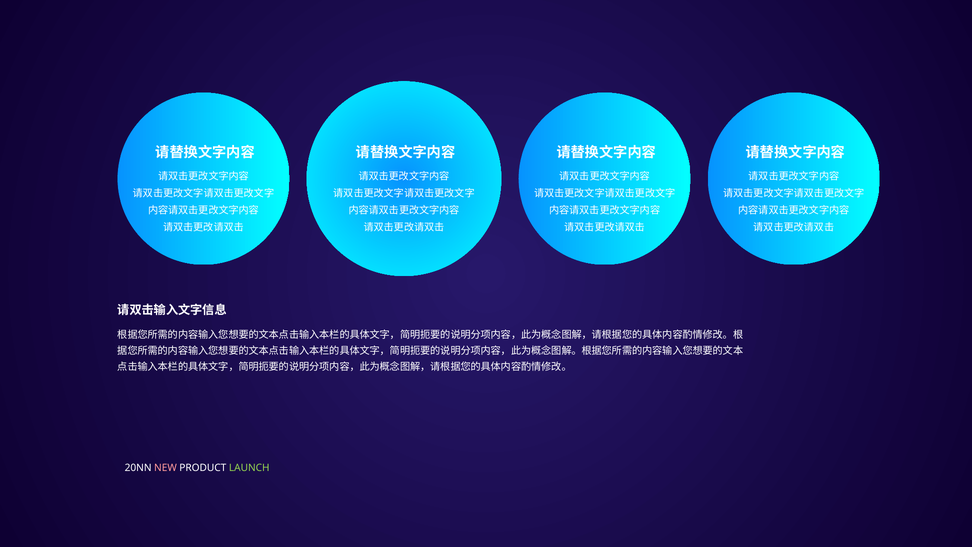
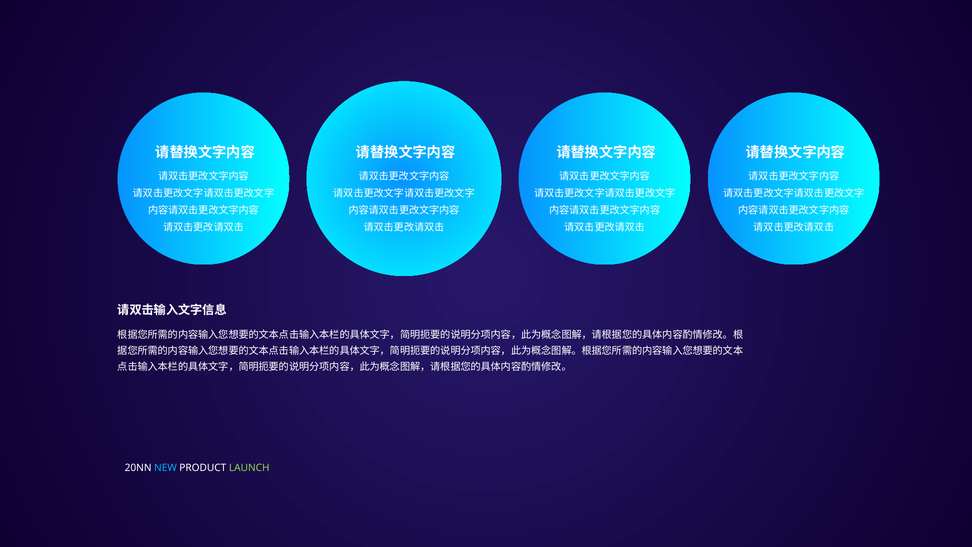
NEW colour: pink -> light blue (165, 468)
